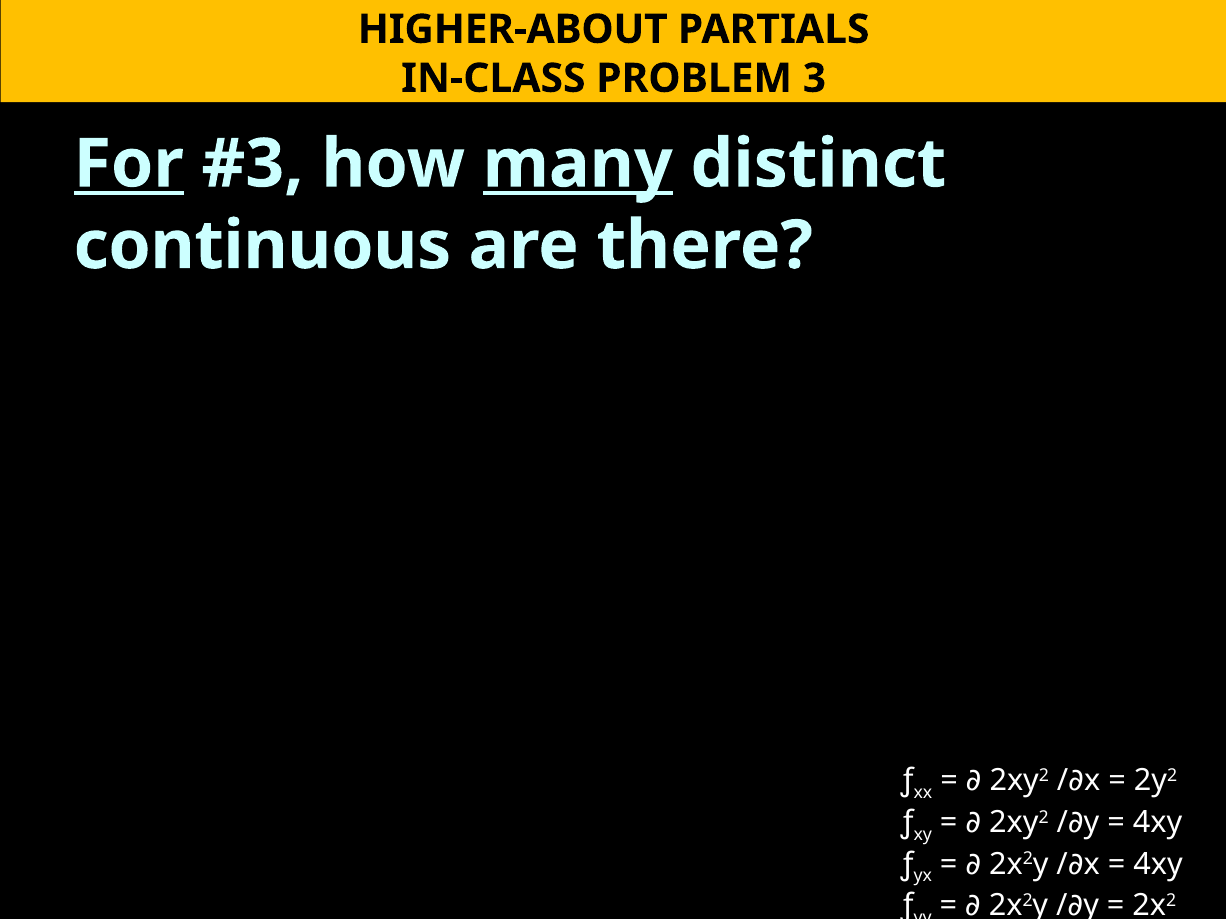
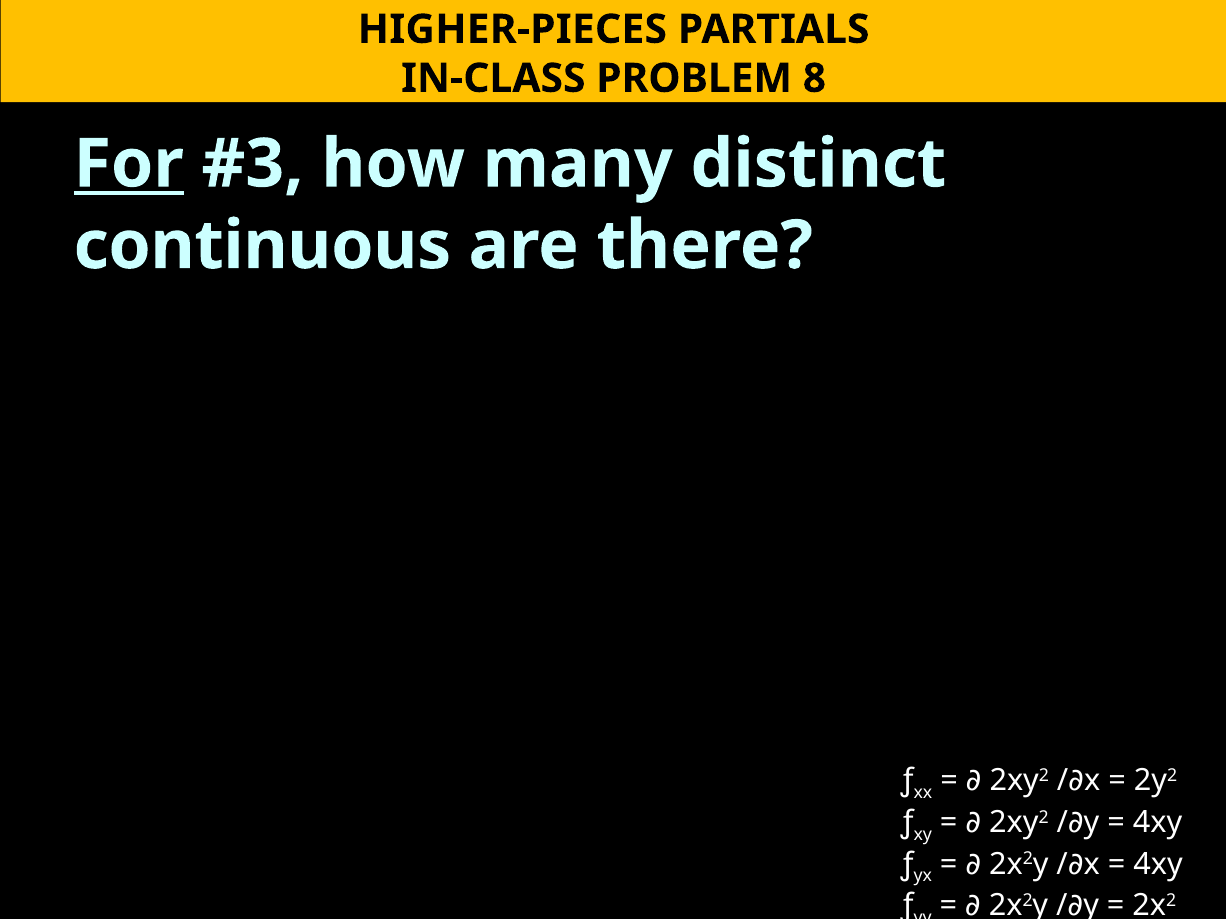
HIGHER-ABOUT: HIGHER-ABOUT -> HIGHER-PIECES (512, 29)
3: 3 -> 8 (814, 78)
many underline: present -> none (578, 164)
